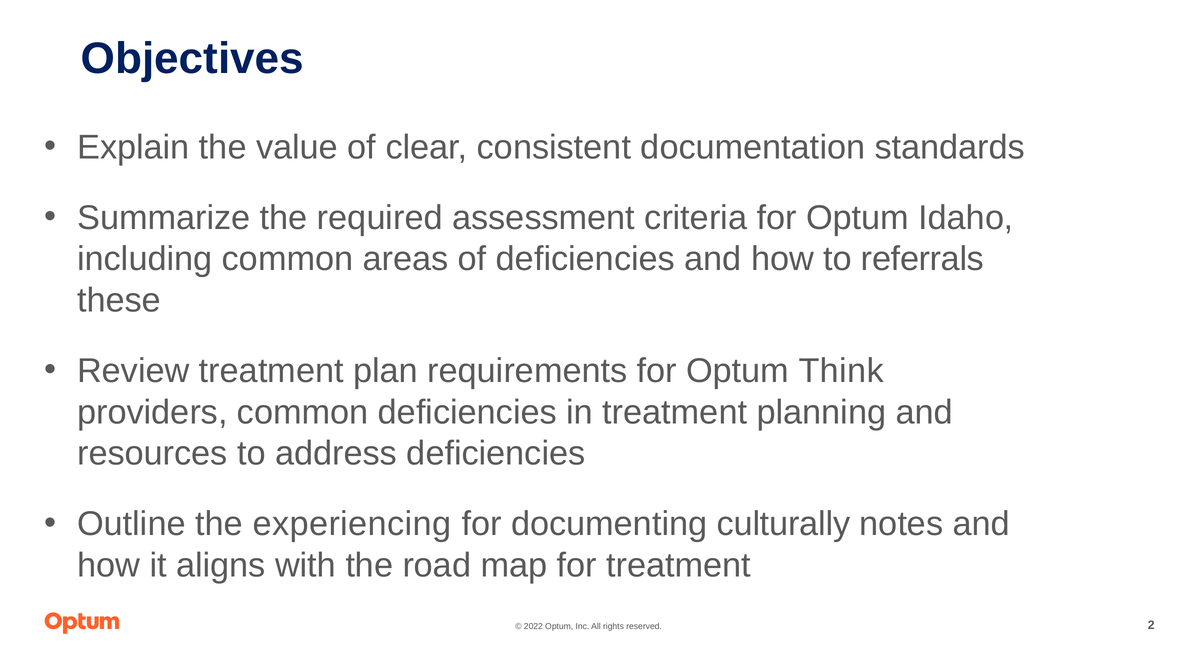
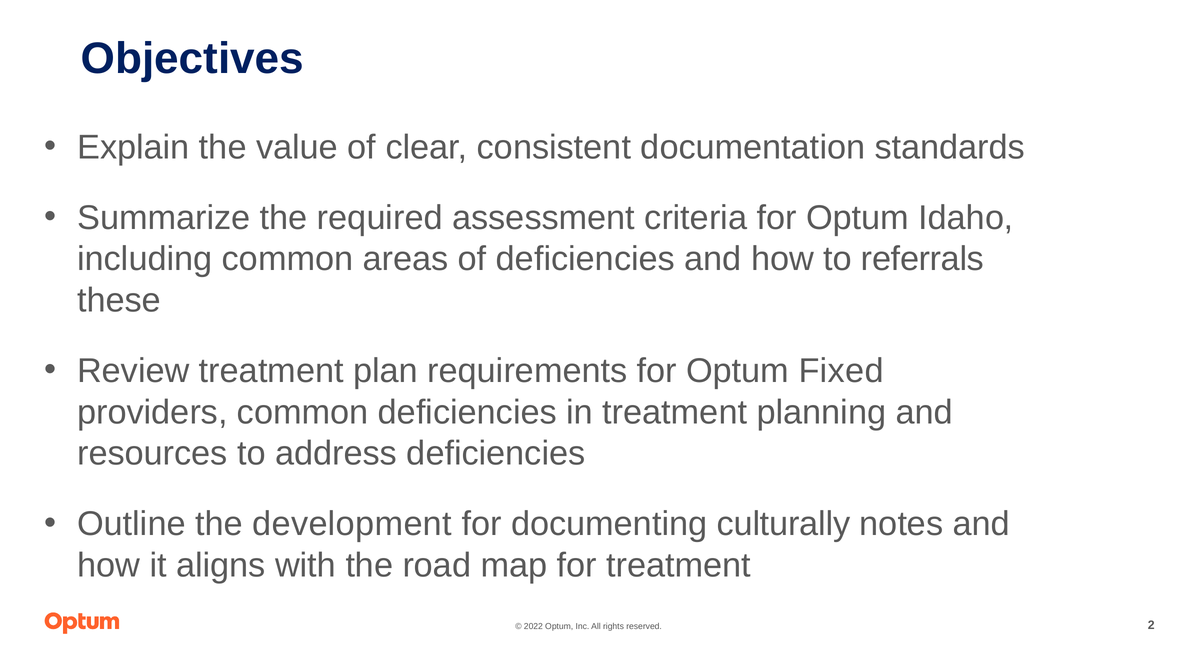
Think: Think -> Fixed (841, 371)
experiencing: experiencing -> development (352, 524)
